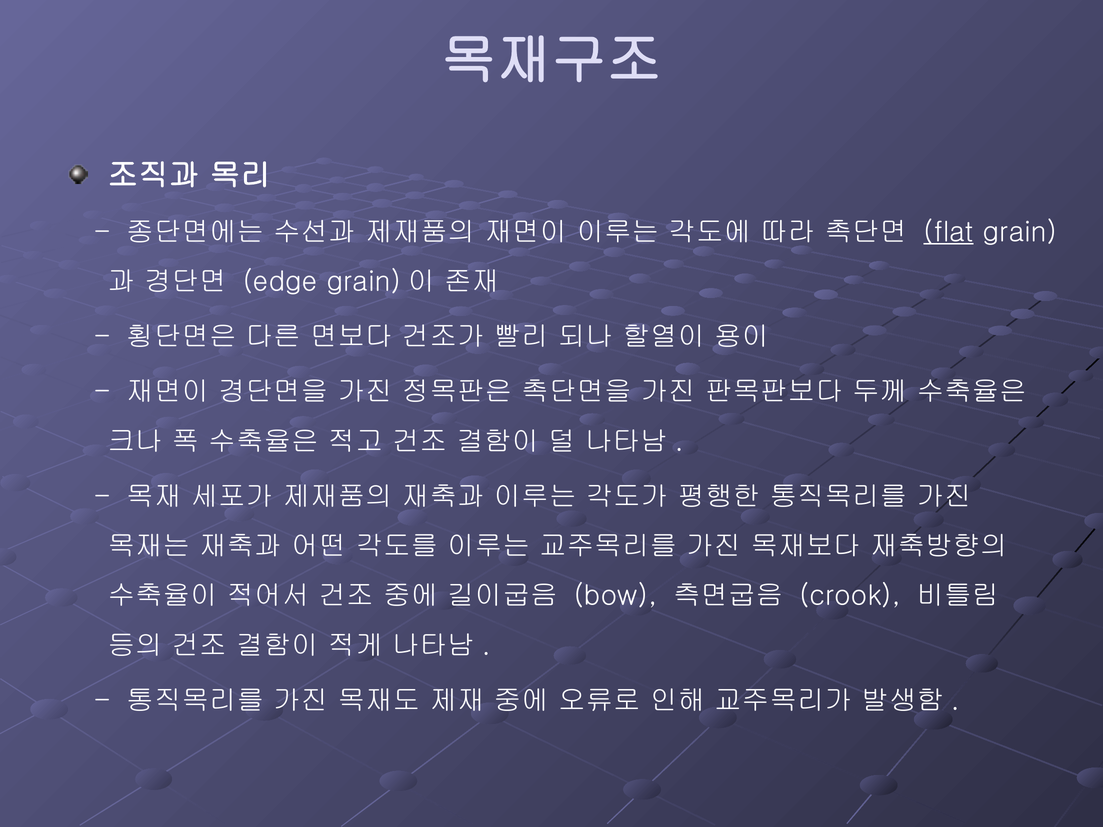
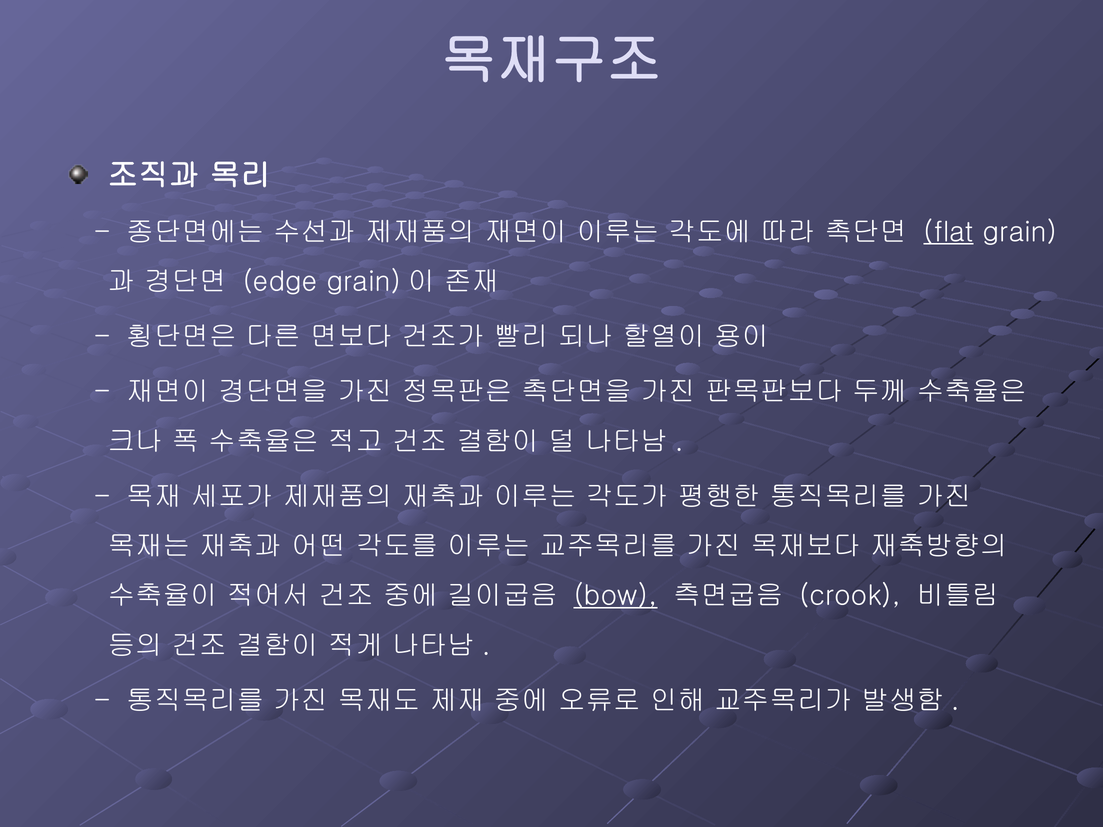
bow underline: none -> present (615, 596)
